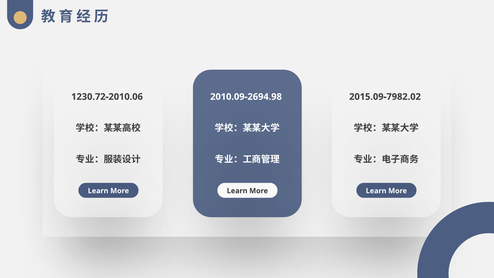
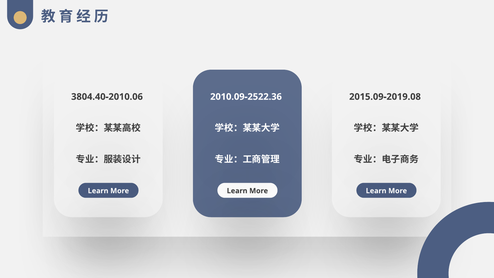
1230.72-2010.06: 1230.72-2010.06 -> 3804.40-2010.06 (107, 97)
2010.09-2694.98: 2010.09-2694.98 -> 2010.09-2522.36 (246, 97)
2015.09-7982.02: 2015.09-7982.02 -> 2015.09-2019.08 (385, 97)
